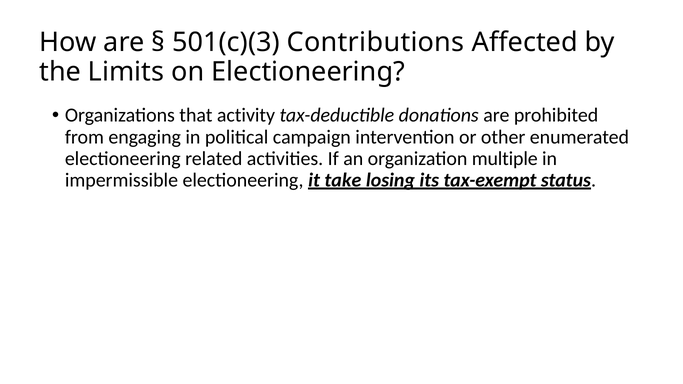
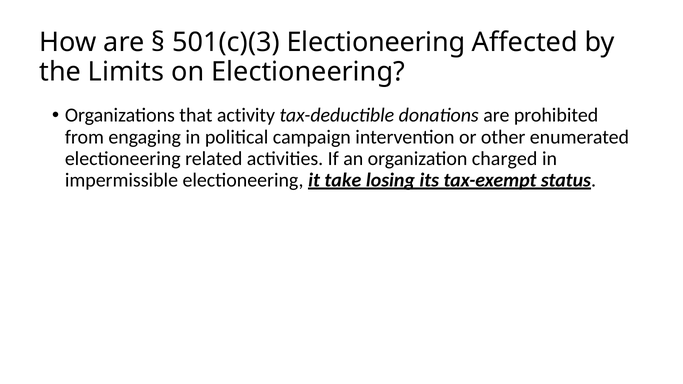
501(c)(3 Contributions: Contributions -> Electioneering (376, 43)
multiple: multiple -> charged (505, 159)
